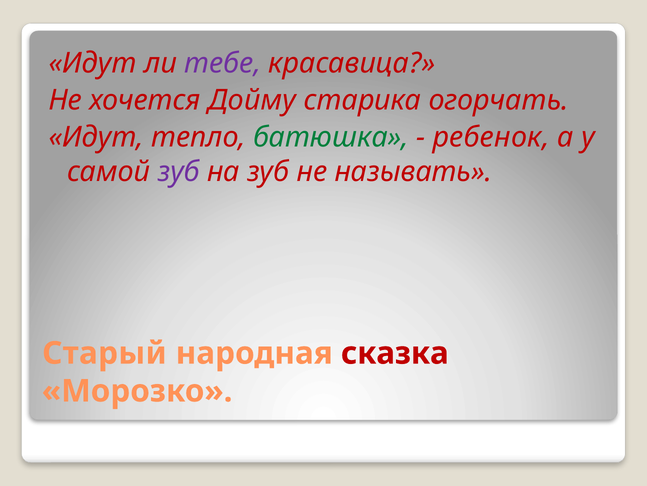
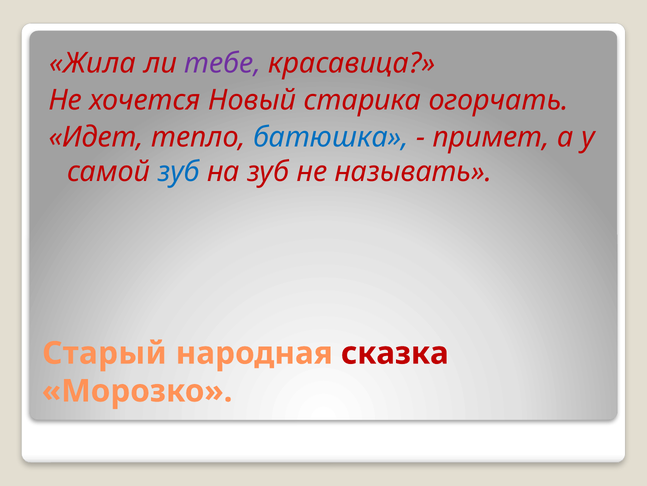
Идут: Идут -> Жила (93, 63)
Дойму: Дойму -> Новый (252, 100)
Идут: Идут -> Идет (96, 137)
батюшка colour: green -> blue (331, 137)
ребенок: ребенок -> примет (491, 137)
зуб colour: purple -> blue (179, 171)
